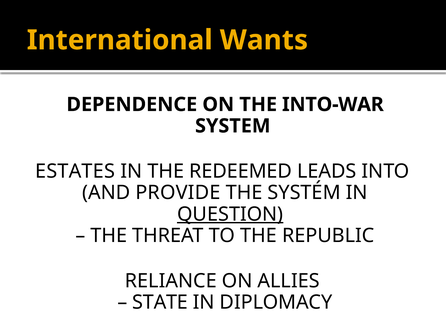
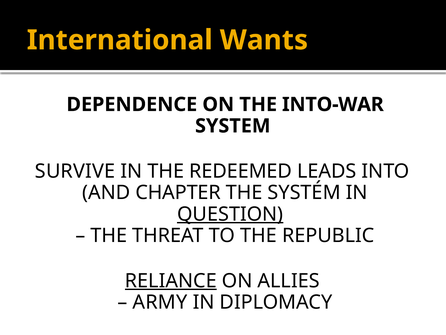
ESTATES: ESTATES -> SURVIVE (75, 171)
PROVIDE: PROVIDE -> CHAPTER (178, 192)
RELIANCE underline: none -> present (171, 280)
STATE: STATE -> ARMY (160, 302)
